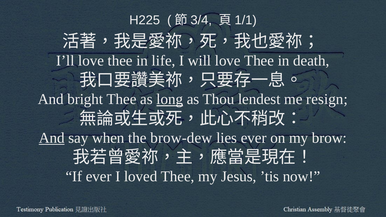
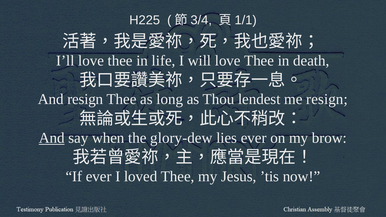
And bright: bright -> resign (85, 99)
long underline: present -> none (170, 99)
brow-dew: brow-dew -> glory-dew (181, 138)
